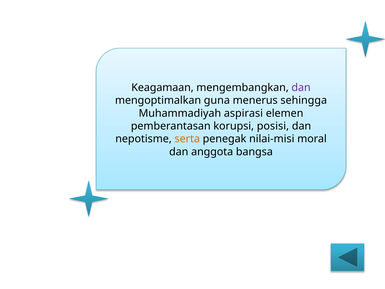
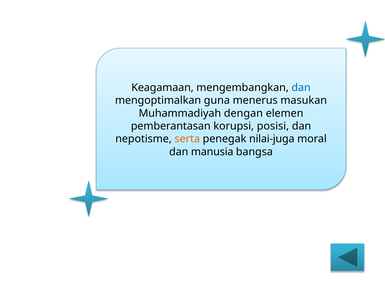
dan colour: purple -> blue (301, 87)
sehingga: sehingga -> masukan (304, 100)
aspirasi: aspirasi -> dengan (243, 113)
nilai-misi: nilai-misi -> nilai-juga (272, 139)
anggota: anggota -> manusia (212, 152)
